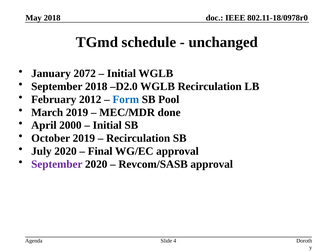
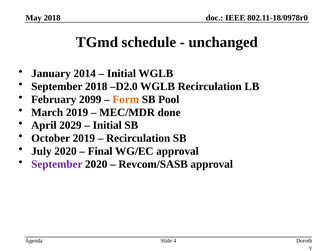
2072: 2072 -> 2014 (85, 73)
2012: 2012 -> 2099 (90, 99)
Form colour: blue -> orange (126, 99)
2000: 2000 -> 2029 (70, 125)
